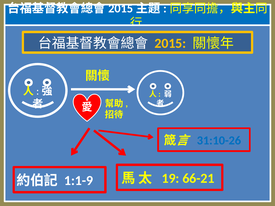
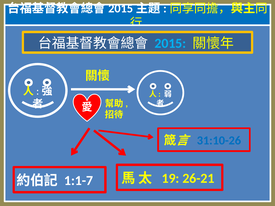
2015 colour: yellow -> light blue (170, 43)
66-21: 66-21 -> 26-21 (198, 179)
1:1-9: 1:1-9 -> 1:1-7 (79, 181)
